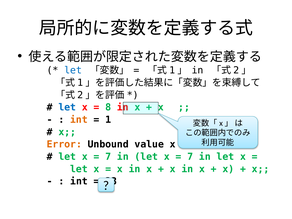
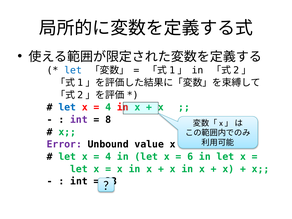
8: 8 -> 4 (108, 107)
int colour: orange -> purple (79, 120)
1: 1 -> 8 (108, 120)
Error colour: orange -> purple (64, 144)
7: 7 -> 4 (108, 157)
7: 7 -> 6 (190, 157)
